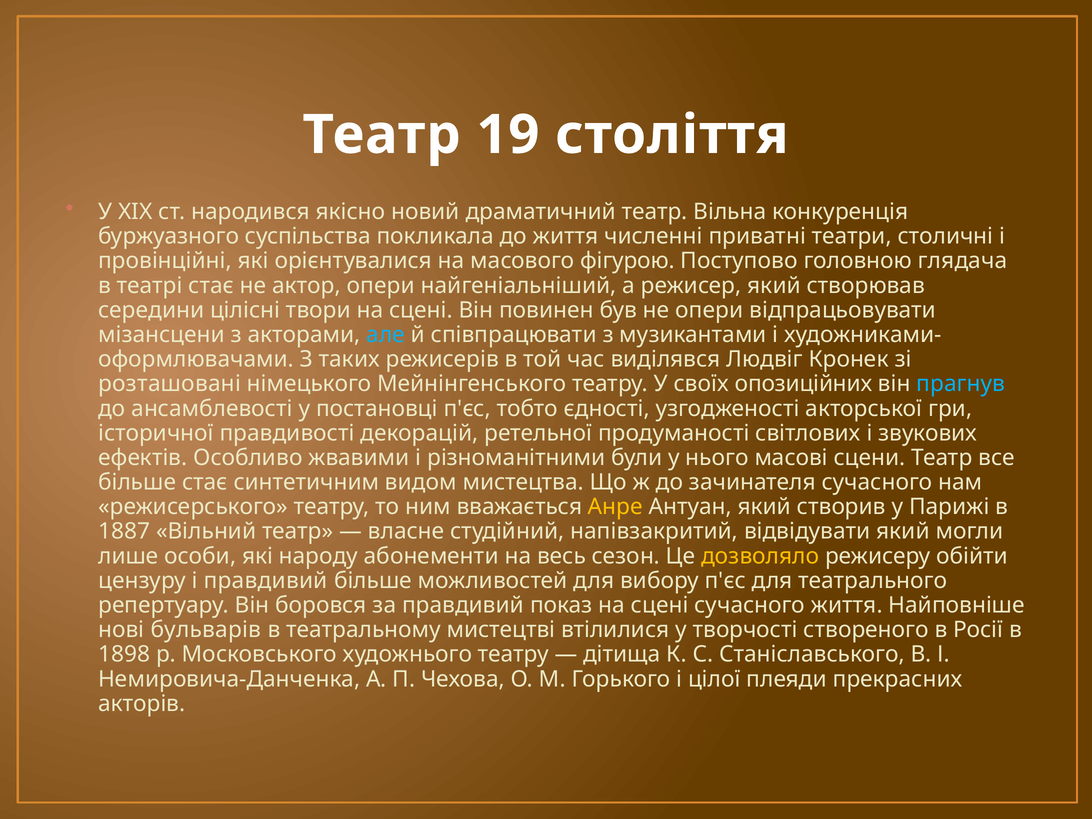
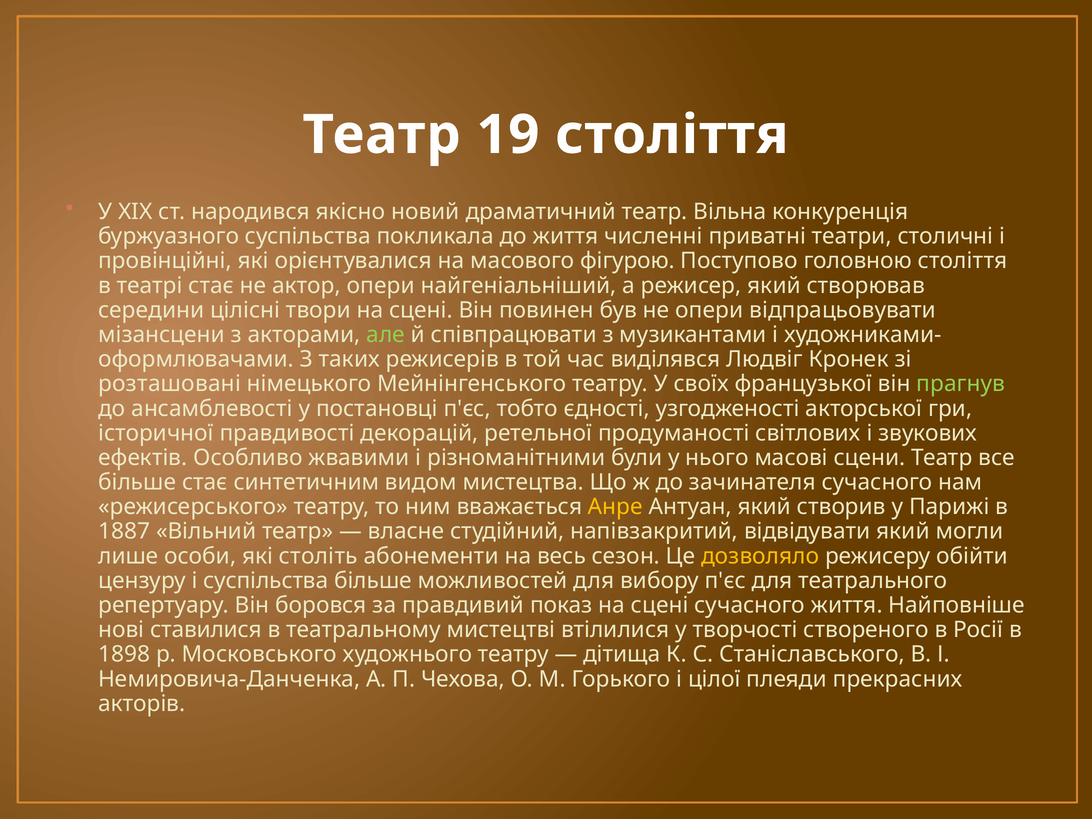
головною глядача: глядача -> століття (963, 261)
але colour: light blue -> light green (386, 335)
опозиційних: опозиційних -> французької (803, 384)
прагнув colour: light blue -> light green (961, 384)
народу: народу -> століть (318, 556)
і правдивий: правдивий -> суспільства (266, 581)
бульварів: бульварів -> ставилися (206, 630)
